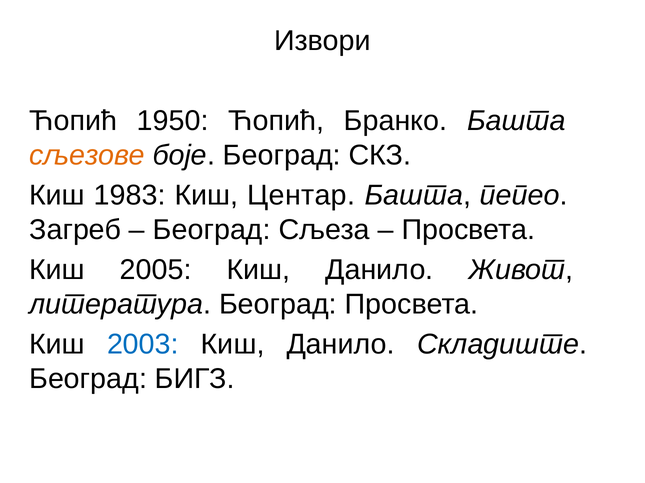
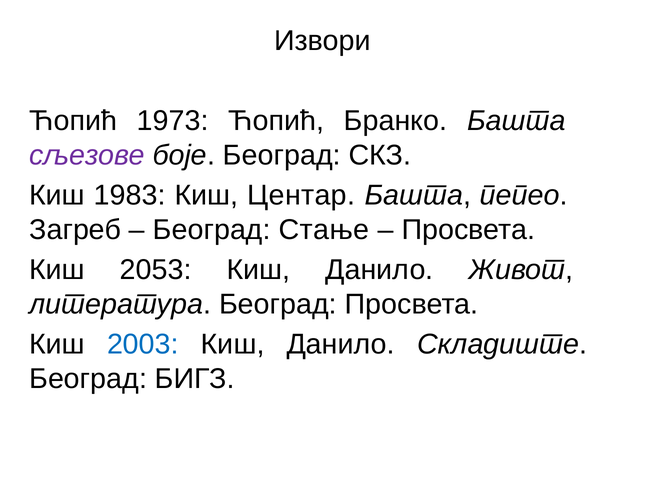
1950: 1950 -> 1973 (173, 121)
сљезове colour: orange -> purple (87, 156)
Сљеза: Сљеза -> Стање (324, 230)
2005: 2005 -> 2053 (156, 270)
